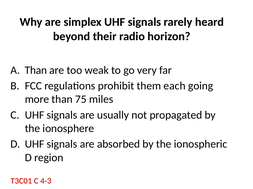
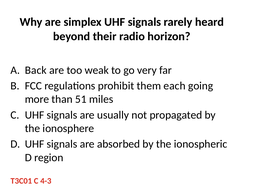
Than: Than -> Back (36, 70)
75: 75 -> 51 (81, 100)
